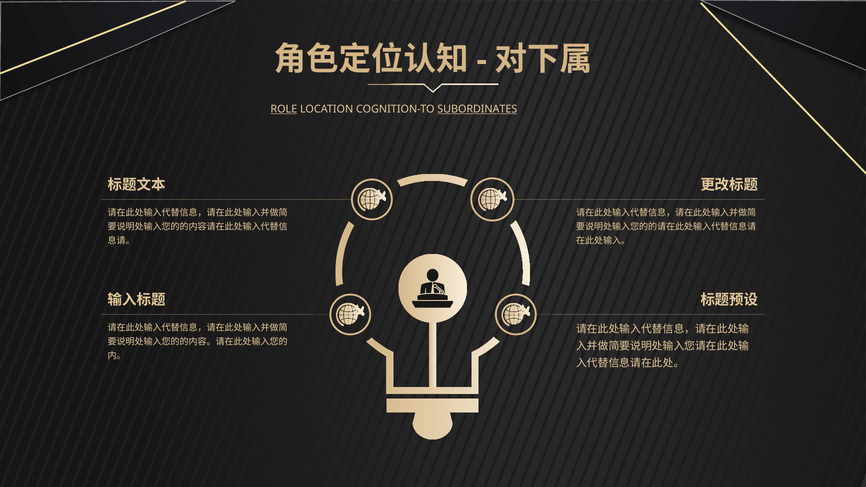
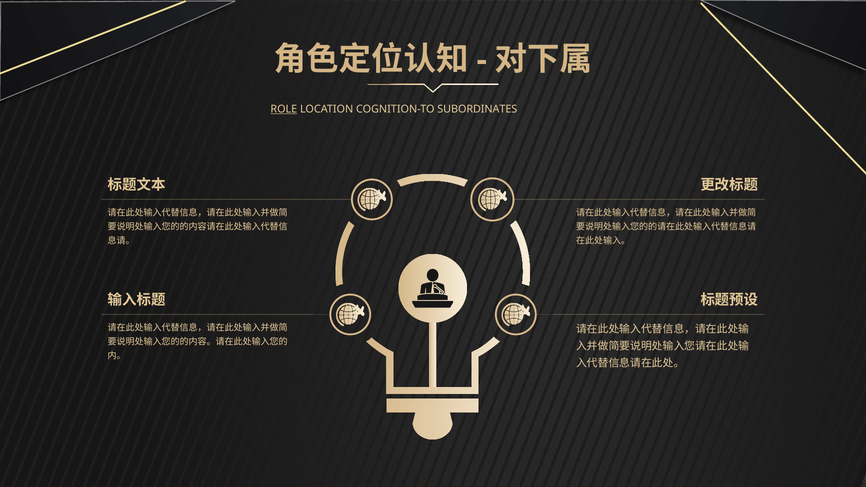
SUBORDINATES underline: present -> none (477, 109)
